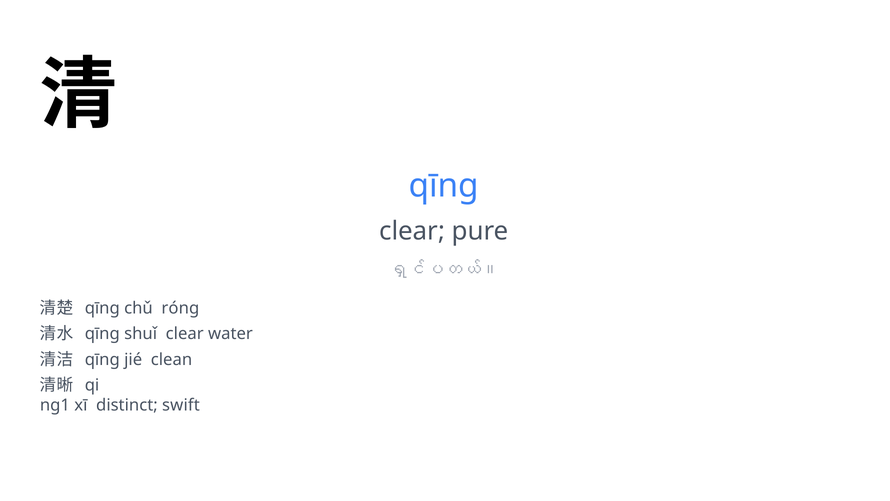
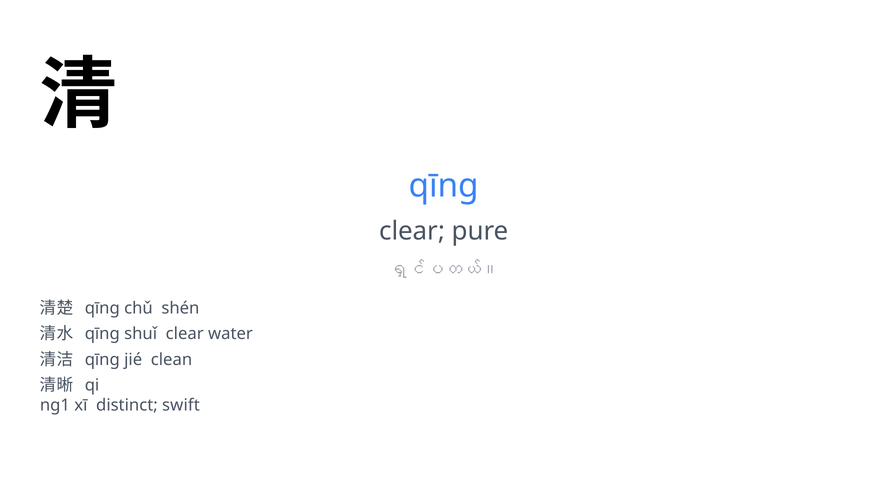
róng: róng -> shén (180, 308)
